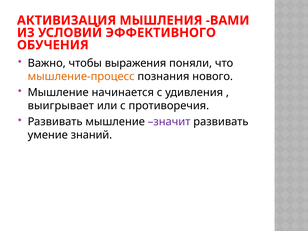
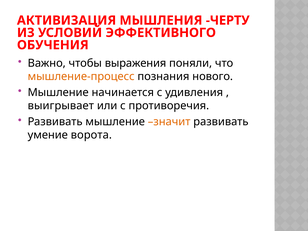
ВАМИ: ВАМИ -> ЧЕРТУ (228, 20)
значит colour: purple -> orange (169, 122)
знаний: знаний -> ворота (91, 135)
